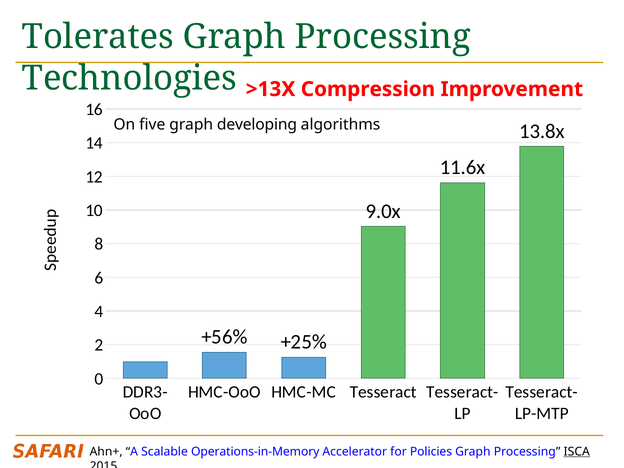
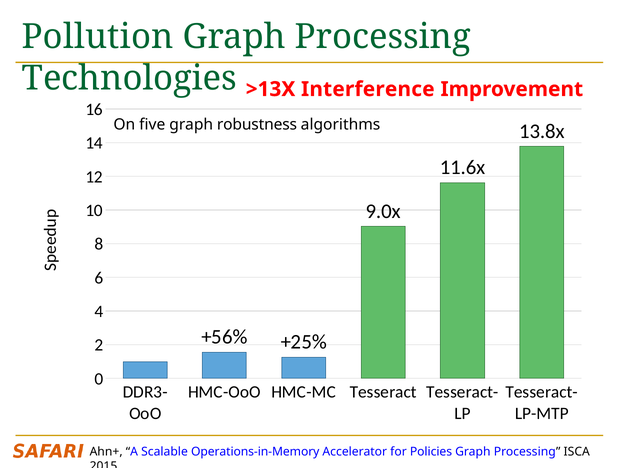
Tolerates: Tolerates -> Pollution (98, 37)
Compression: Compression -> Interference (368, 89)
developing: developing -> robustness (257, 125)
ISCA underline: present -> none (577, 452)
